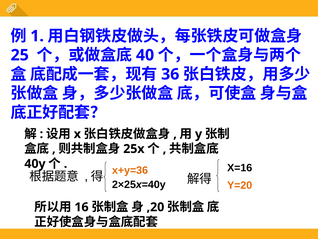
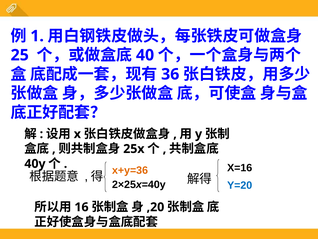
Y=20 colour: orange -> blue (240, 185)
